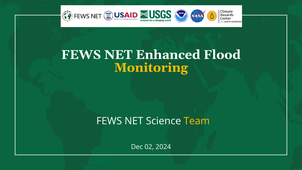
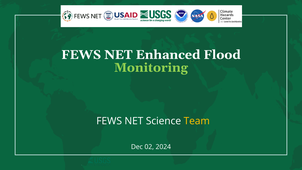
Monitoring colour: yellow -> light green (151, 68)
